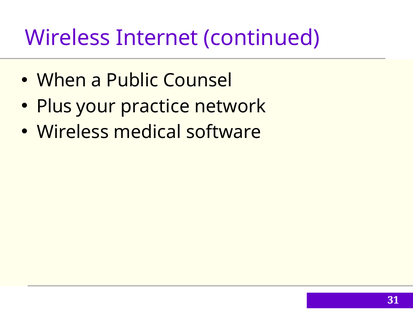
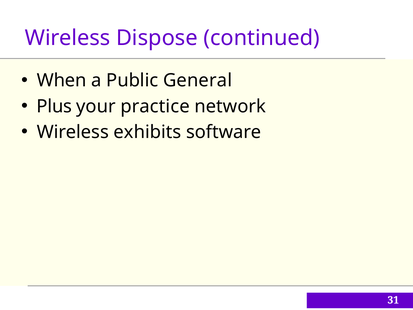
Internet: Internet -> Dispose (157, 38)
Counsel: Counsel -> General (198, 81)
medical: medical -> exhibits (147, 132)
